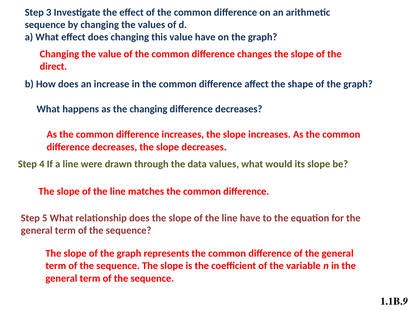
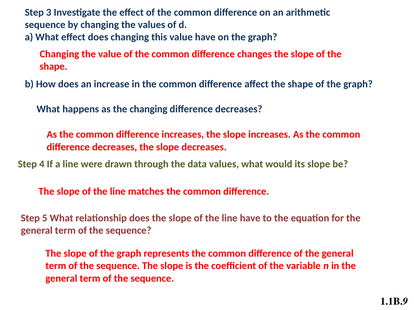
direct: direct -> shape (53, 67)
